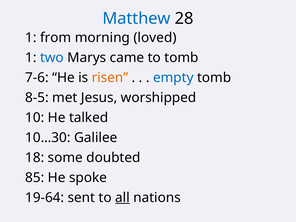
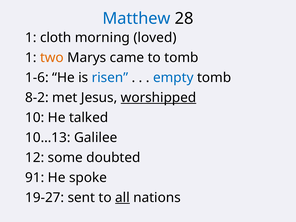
from: from -> cloth (56, 38)
two colour: blue -> orange (52, 58)
7-6: 7-6 -> 1-6 (37, 78)
risen colour: orange -> blue (110, 78)
8-5: 8-5 -> 8-2 (37, 98)
worshipped underline: none -> present (159, 98)
10…30: 10…30 -> 10…13 (48, 138)
18: 18 -> 12 (35, 158)
85: 85 -> 91 (35, 178)
19-64: 19-64 -> 19-27 (45, 198)
